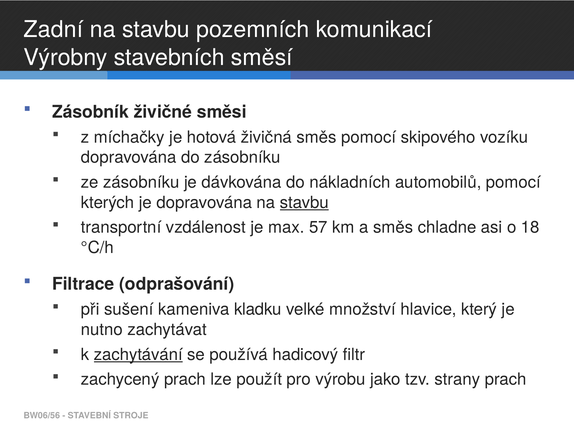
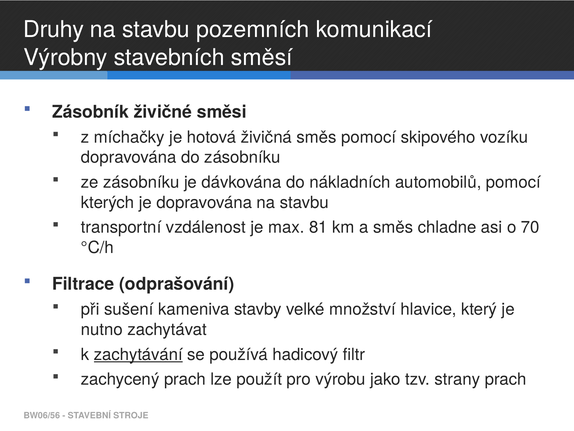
Zadní: Zadní -> Druhy (54, 30)
stavbu underline: present -> none (304, 202)
57: 57 -> 81 (318, 227)
18: 18 -> 70 (530, 227)
kladku: kladku -> stavby (258, 309)
